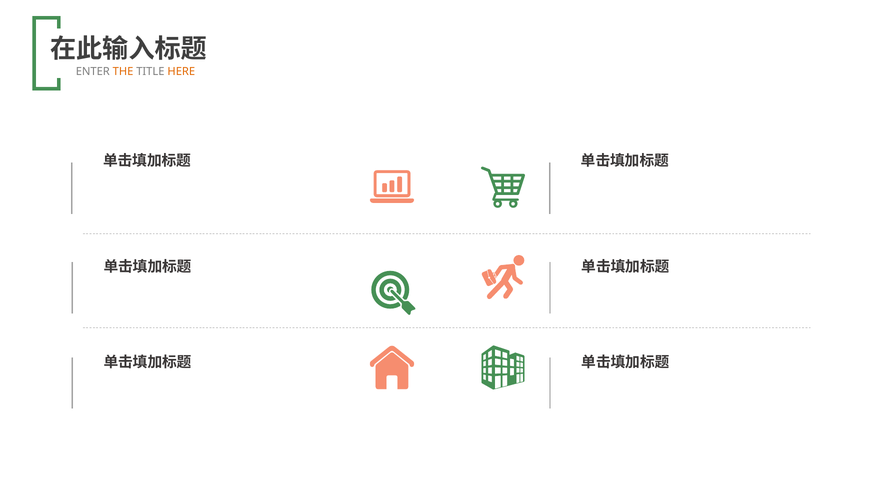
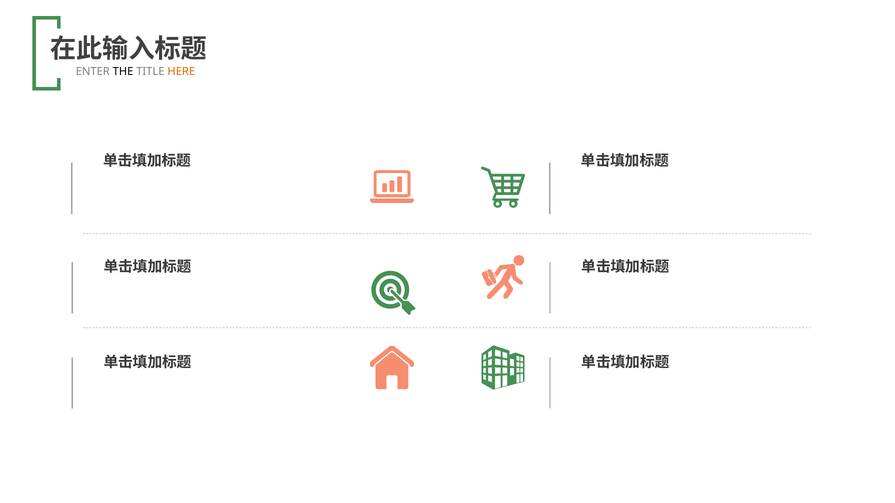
THE colour: orange -> black (123, 72)
